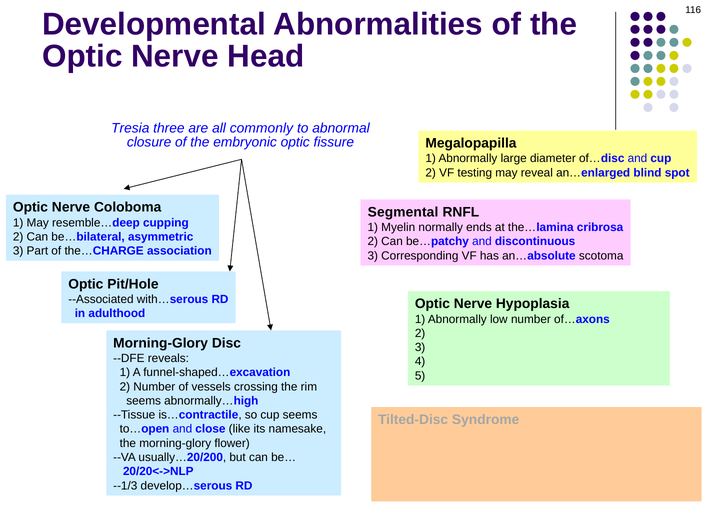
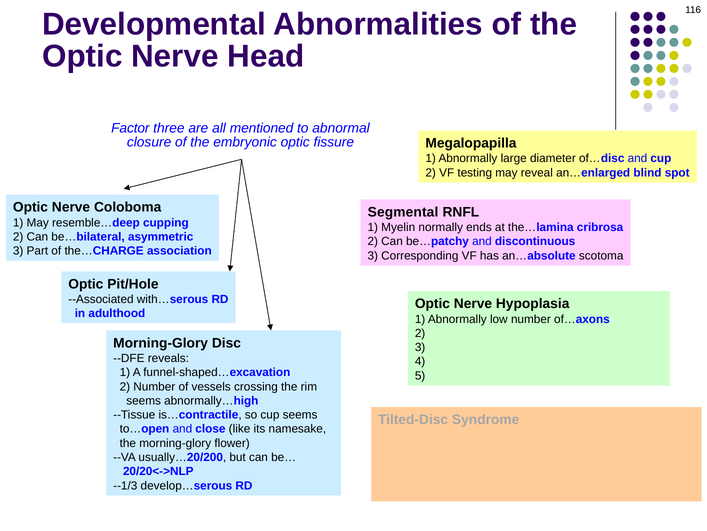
Tresia: Tresia -> Factor (130, 128)
commonly: commonly -> mentioned (262, 128)
